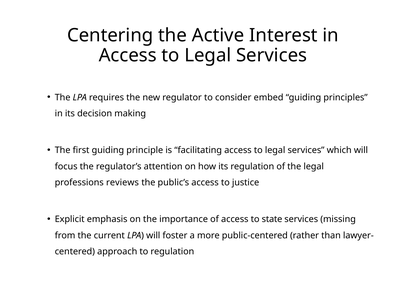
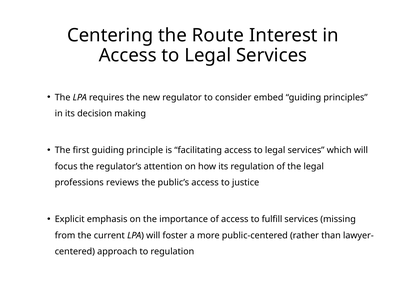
Active: Active -> Route (218, 35)
state: state -> fulfill (272, 220)
